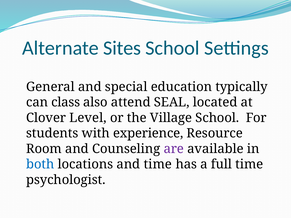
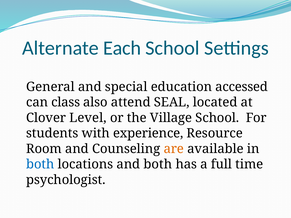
Sites: Sites -> Each (122, 48)
typically: typically -> accessed (242, 87)
are colour: purple -> orange (174, 149)
and time: time -> both (158, 165)
